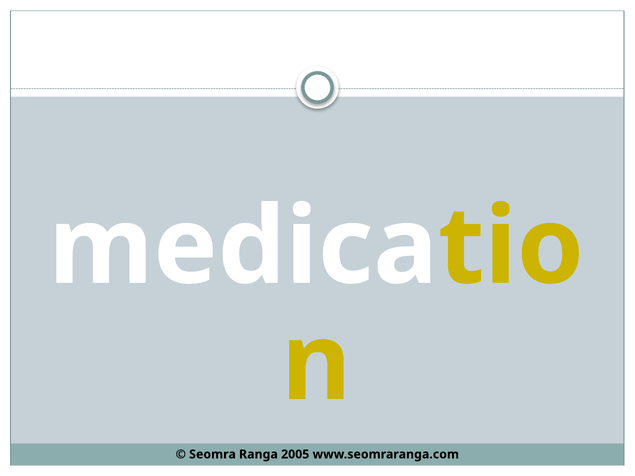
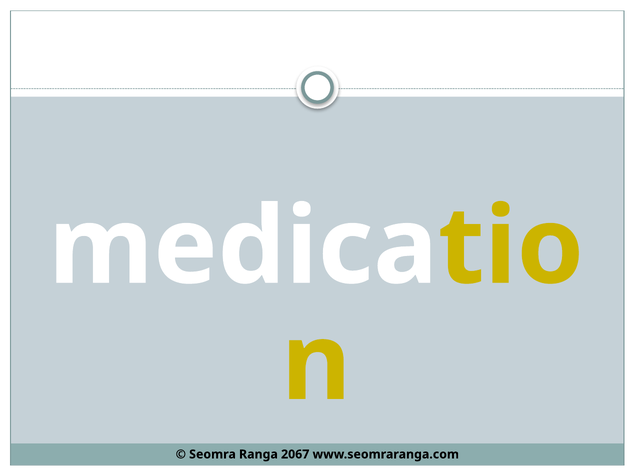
2005: 2005 -> 2067 (295, 455)
